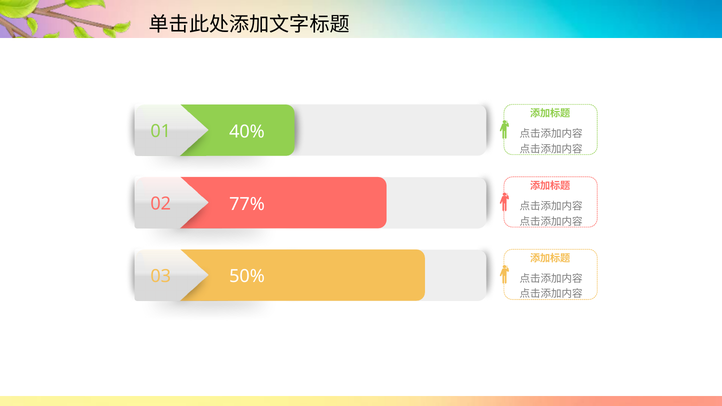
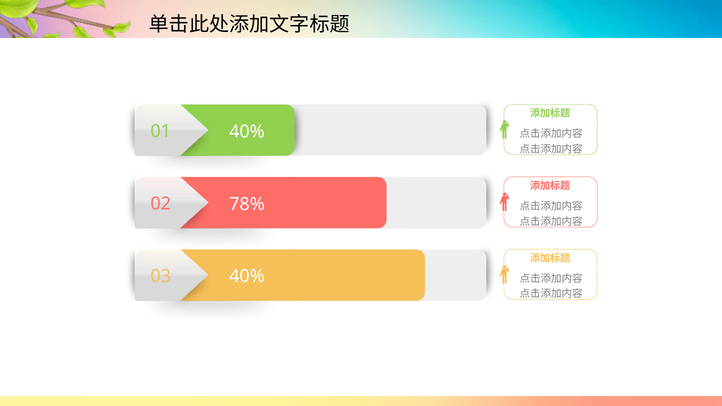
77%: 77% -> 78% (247, 204)
03 50%: 50% -> 40% (247, 277)
